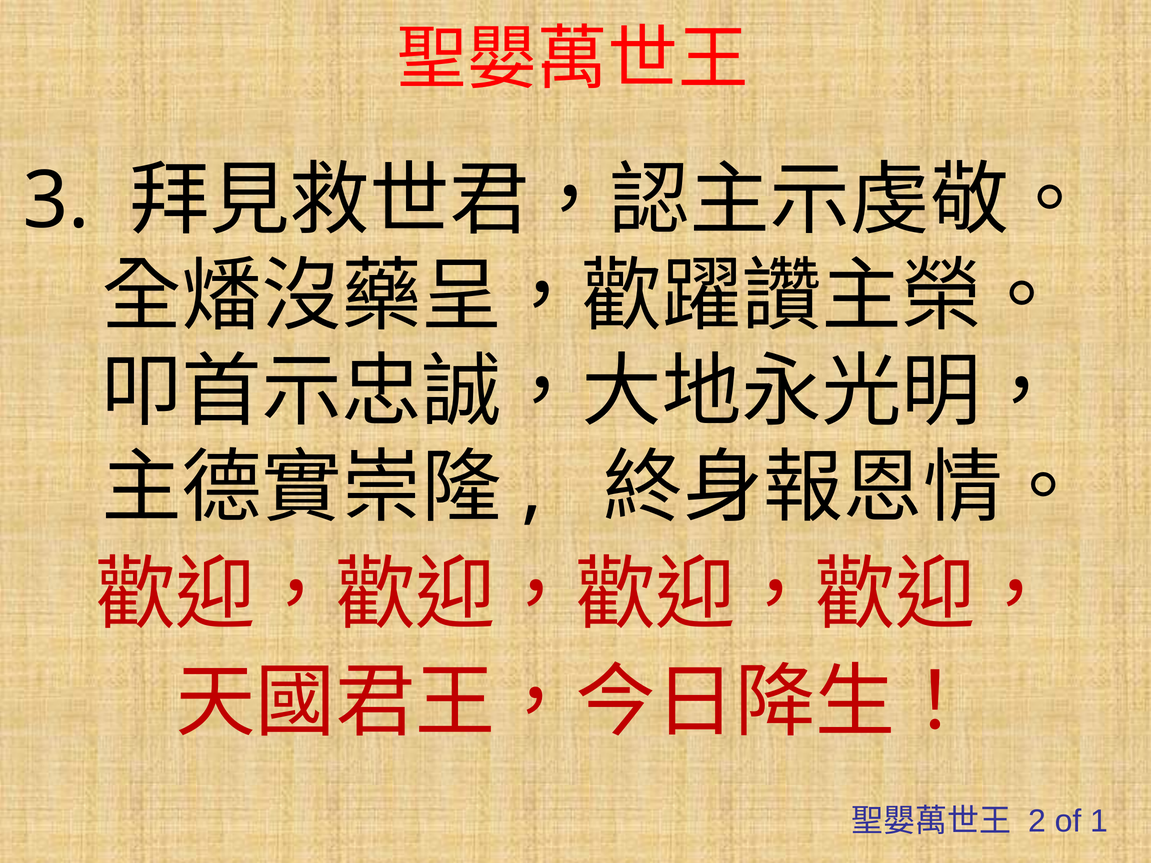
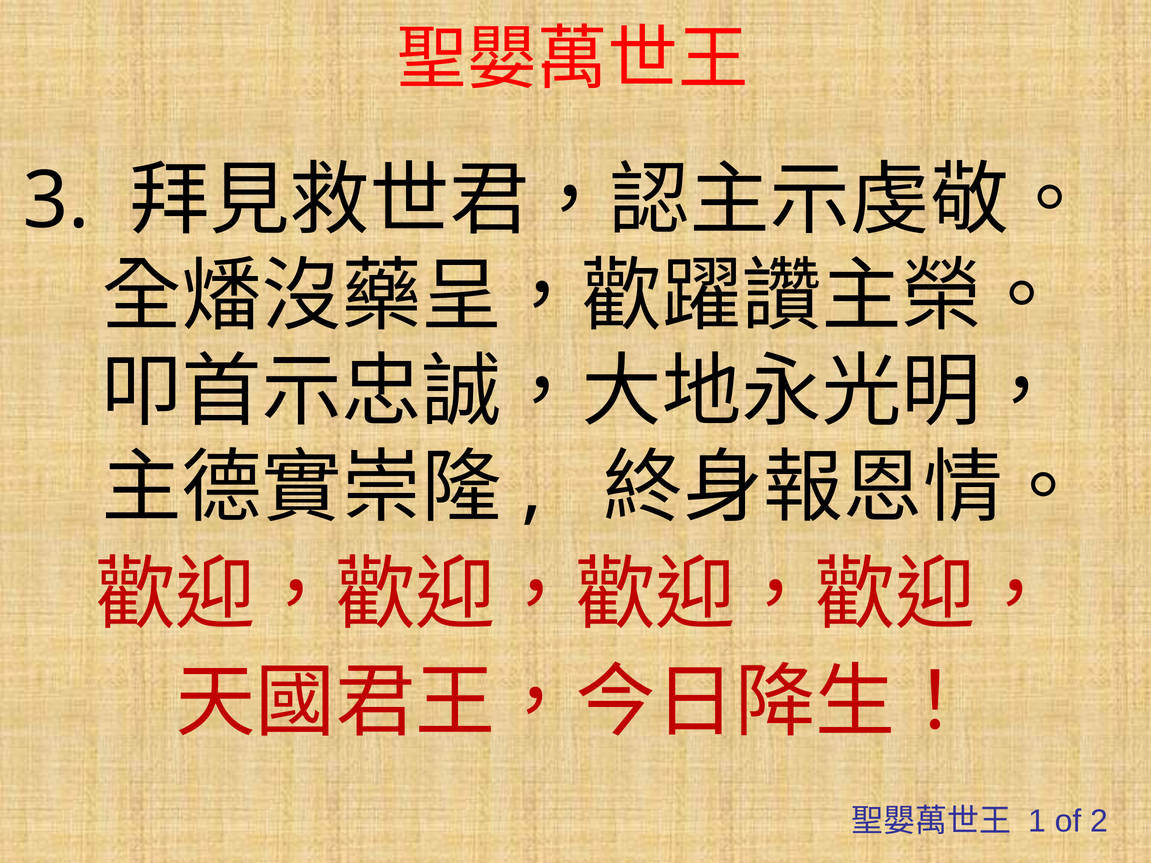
2: 2 -> 1 (1037, 821)
1: 1 -> 2 (1099, 821)
